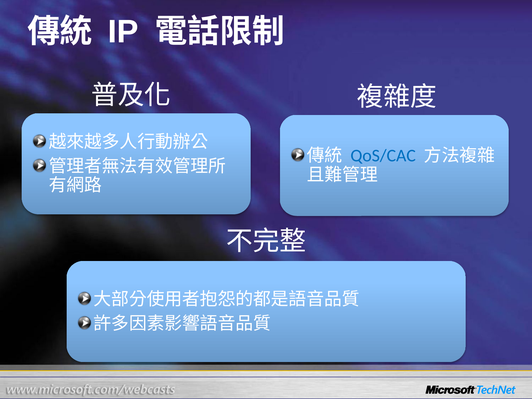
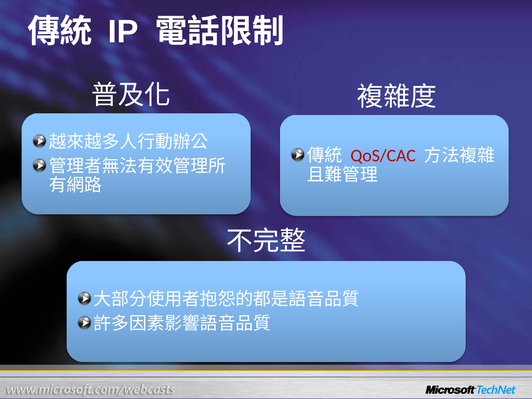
QoS/CAC colour: blue -> red (383, 156)
